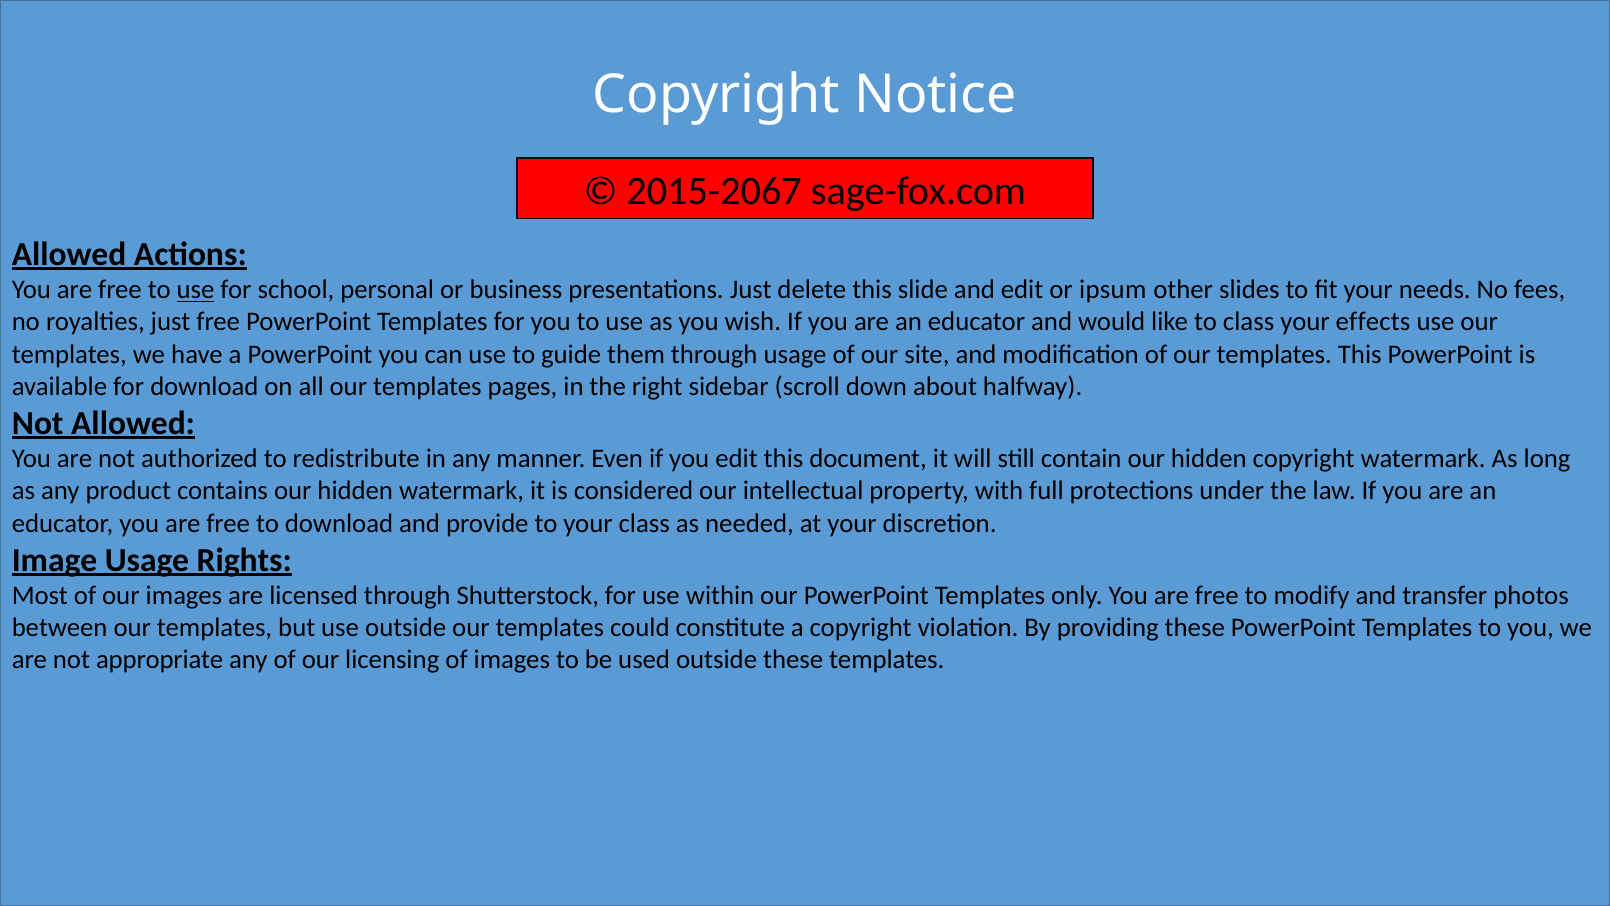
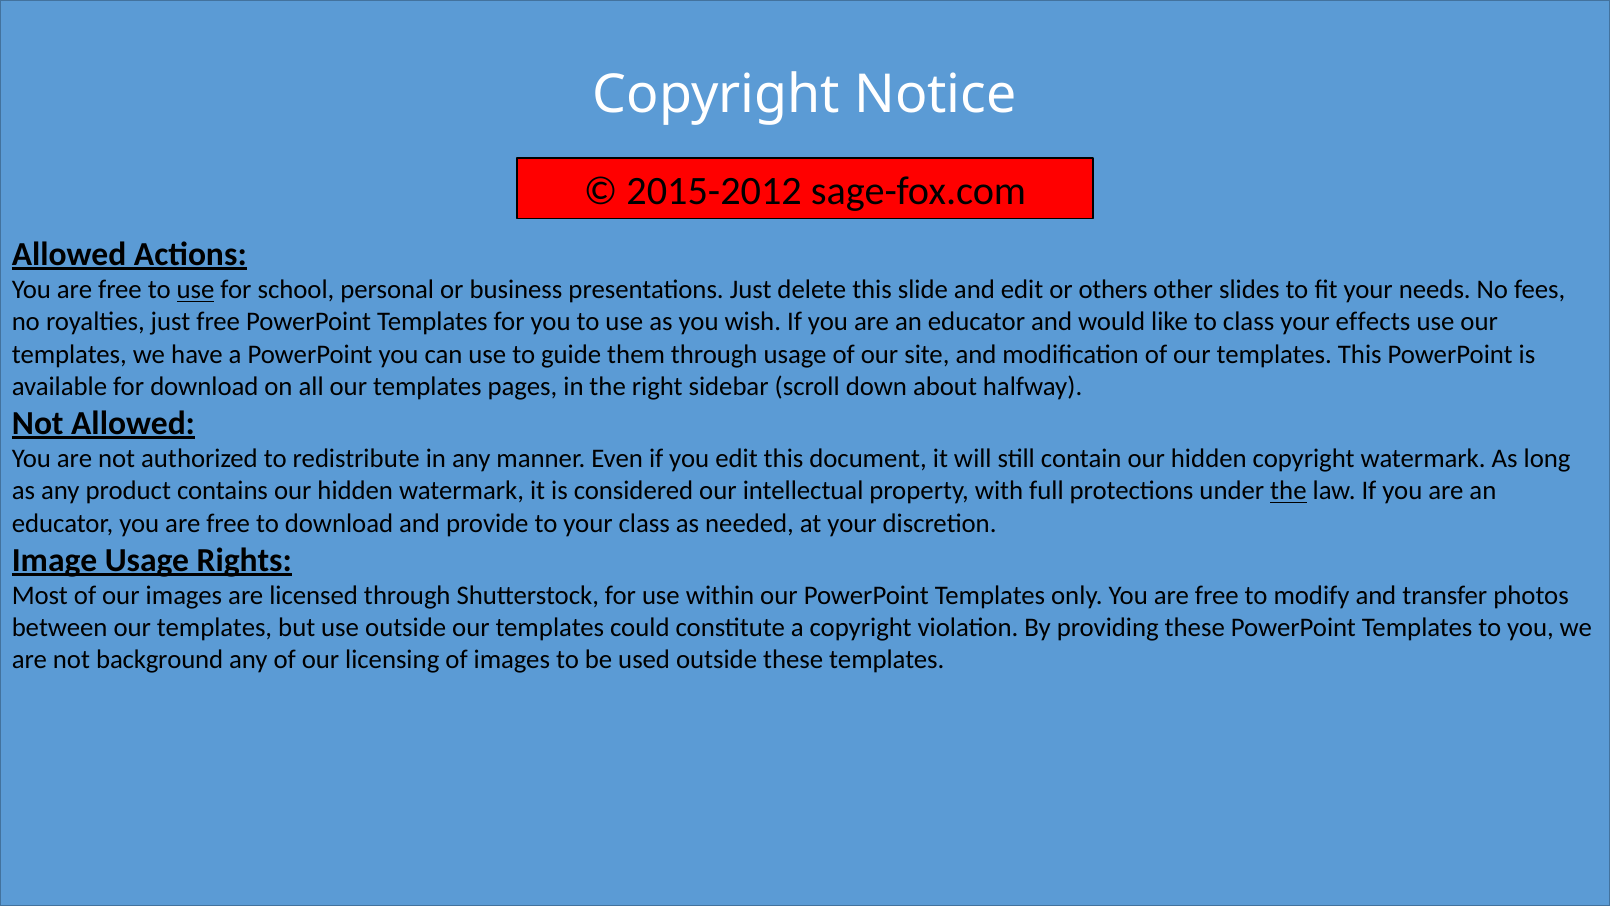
2015-2067: 2015-2067 -> 2015-2012 (714, 191)
ipsum: ipsum -> others (1113, 290)
the underline: none -> present (1288, 491)
appropriate: appropriate -> background (160, 660)
